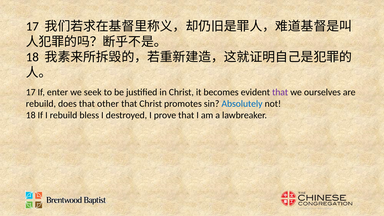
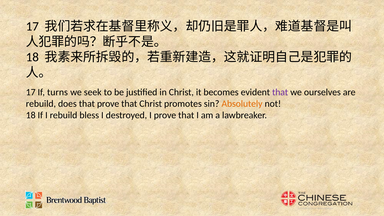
enter: enter -> turns (57, 92)
that other: other -> prove (108, 104)
Absolutely colour: blue -> orange (242, 104)
